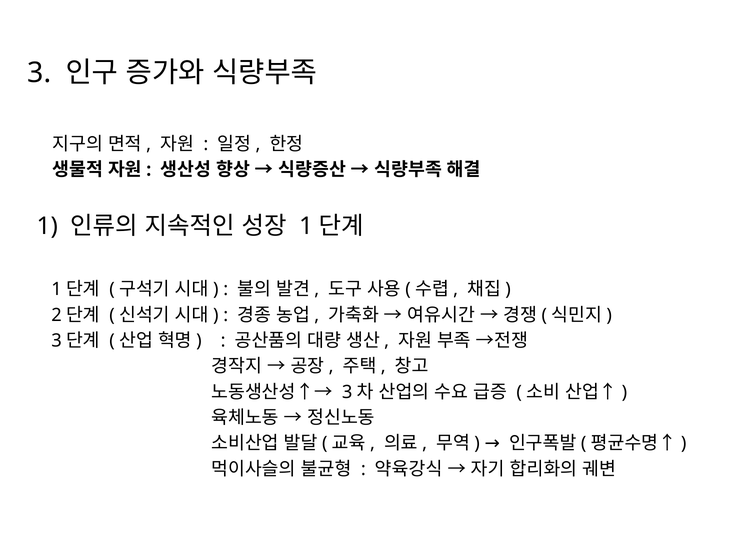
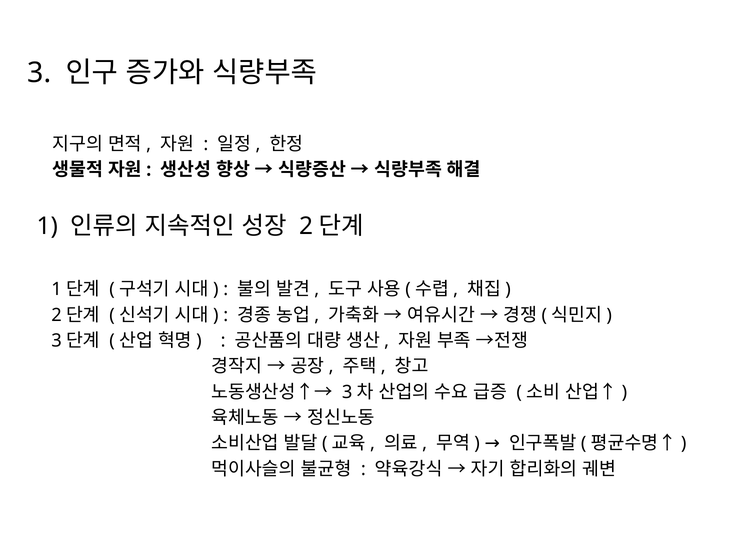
1: 1 -> 2 (306, 226)
